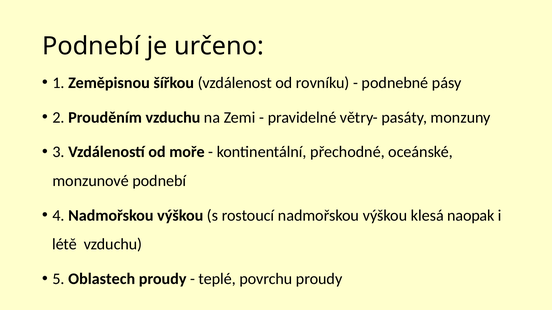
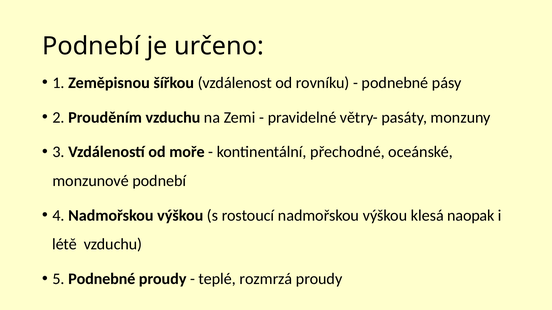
5 Oblastech: Oblastech -> Podnebné (102, 279)
povrchu: povrchu -> rozmrzá (266, 279)
